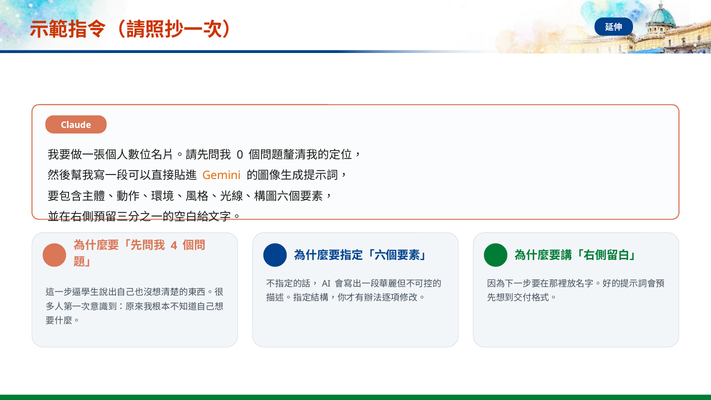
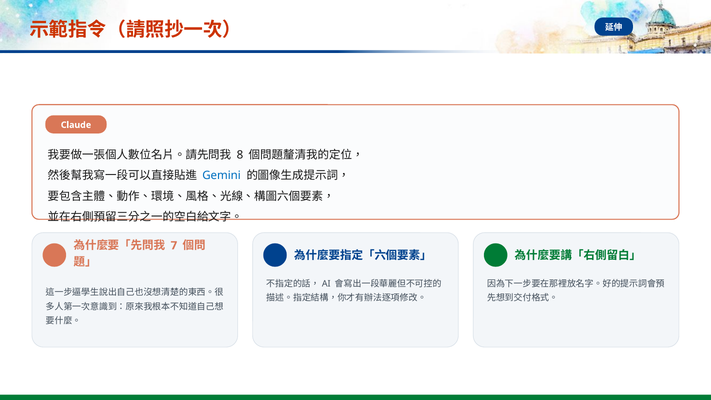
0: 0 -> 8 (240, 155)
Gemini colour: orange -> blue (222, 176)
4: 4 -> 7 (174, 246)
